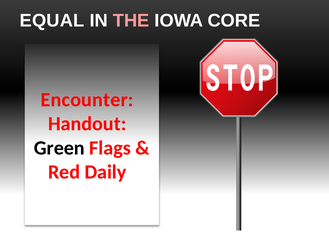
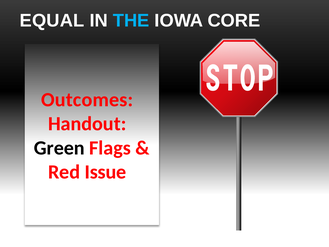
THE colour: pink -> light blue (131, 20)
Encounter: Encounter -> Outcomes (87, 100)
Daily: Daily -> Issue (105, 172)
